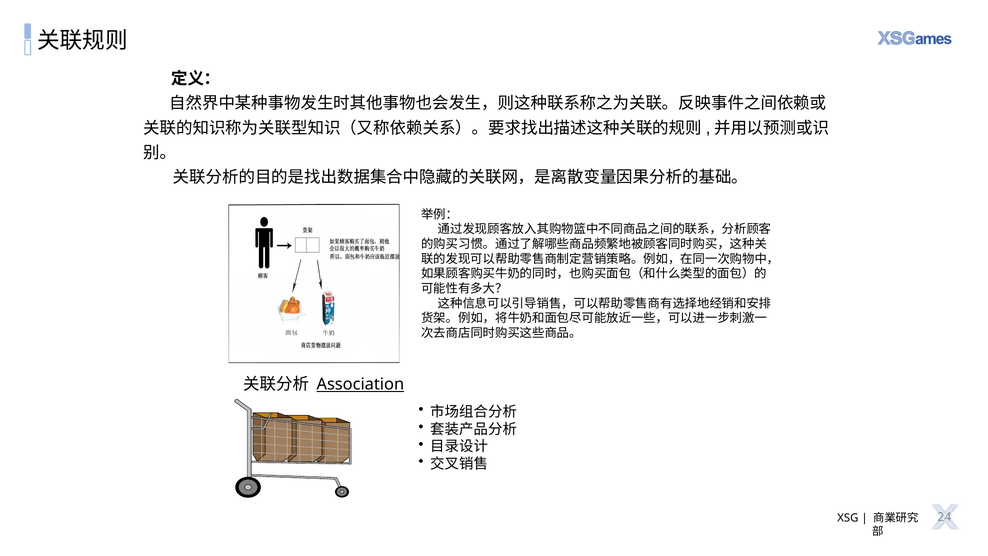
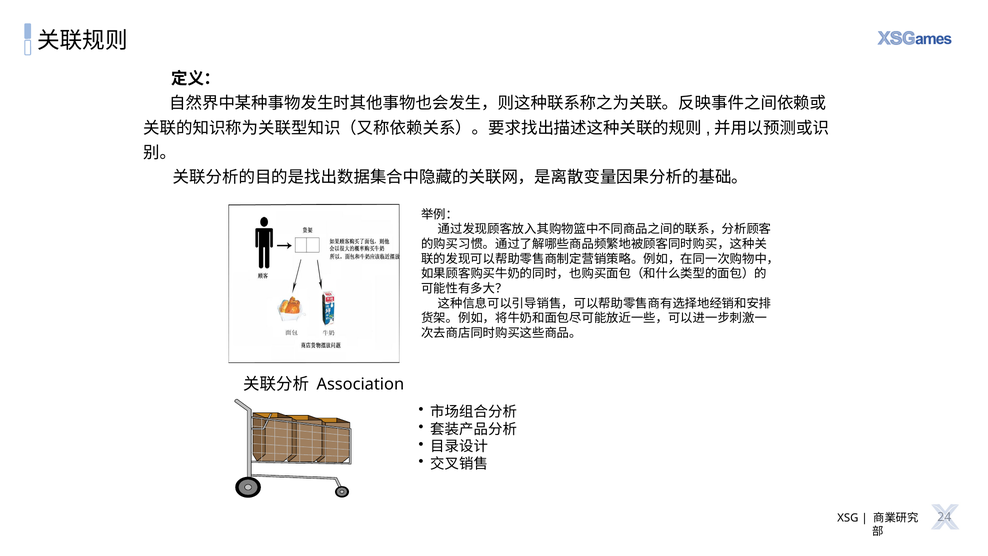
Association underline: present -> none (360, 384)
